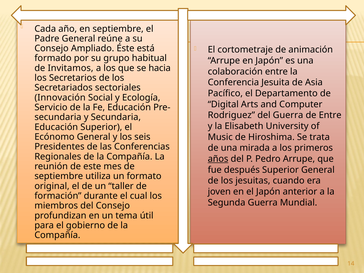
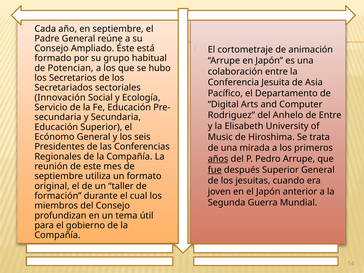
Invitamos: Invitamos -> Potencian (71, 68)
hacia: hacia -> hubo (160, 68)
del Guerra: Guerra -> Anhelo (288, 115)
fue underline: none -> present (215, 170)
